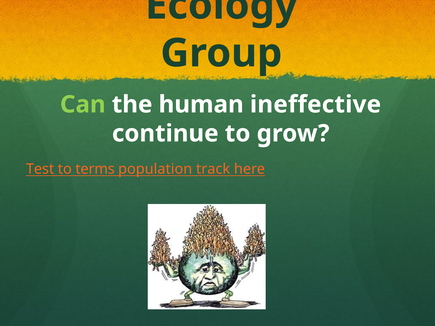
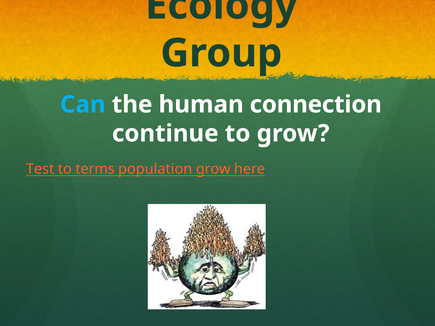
Can colour: light green -> light blue (83, 105)
ineffective: ineffective -> connection (316, 105)
population track: track -> grow (213, 169)
